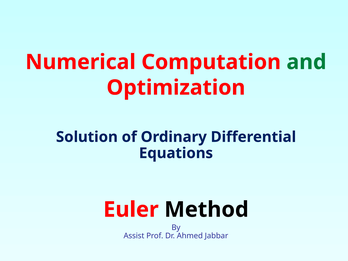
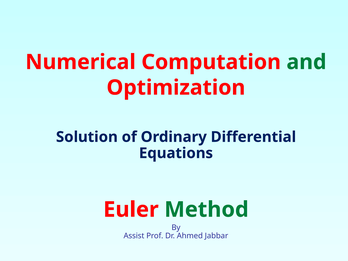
Method colour: black -> green (207, 210)
